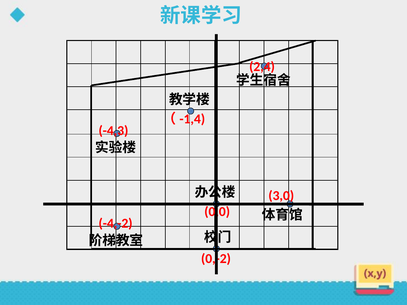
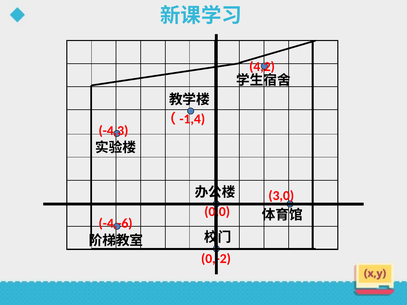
2,4: 2,4 -> 4,2 (262, 67)
-4,-2: -4,-2 -> -4,-6 (116, 224)
